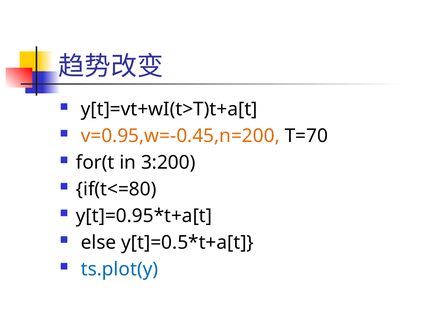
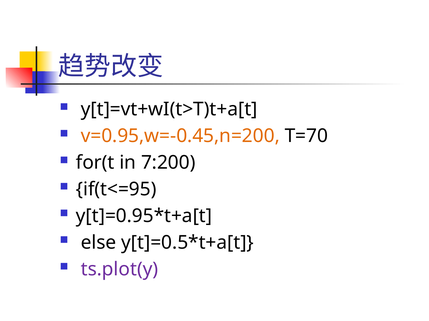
3:200: 3:200 -> 7:200 (168, 163)
if(t<=80: if(t<=80 -> if(t<=95 (116, 190)
ts.plot(y colour: blue -> purple (119, 270)
